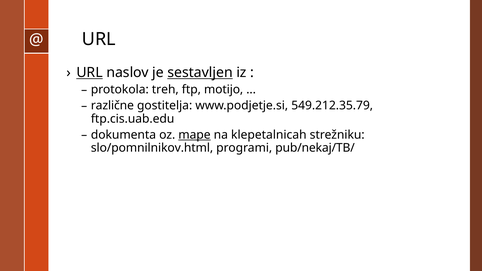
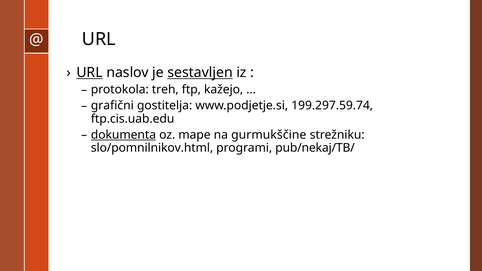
motijo: motijo -> kažejo (224, 90)
različne: različne -> grafični (112, 106)
549.212.35.79: 549.212.35.79 -> 199.297.59.74 (332, 106)
dokumenta underline: none -> present (123, 135)
mape underline: present -> none (194, 135)
klepetalnicah: klepetalnicah -> gurmukščine (269, 135)
